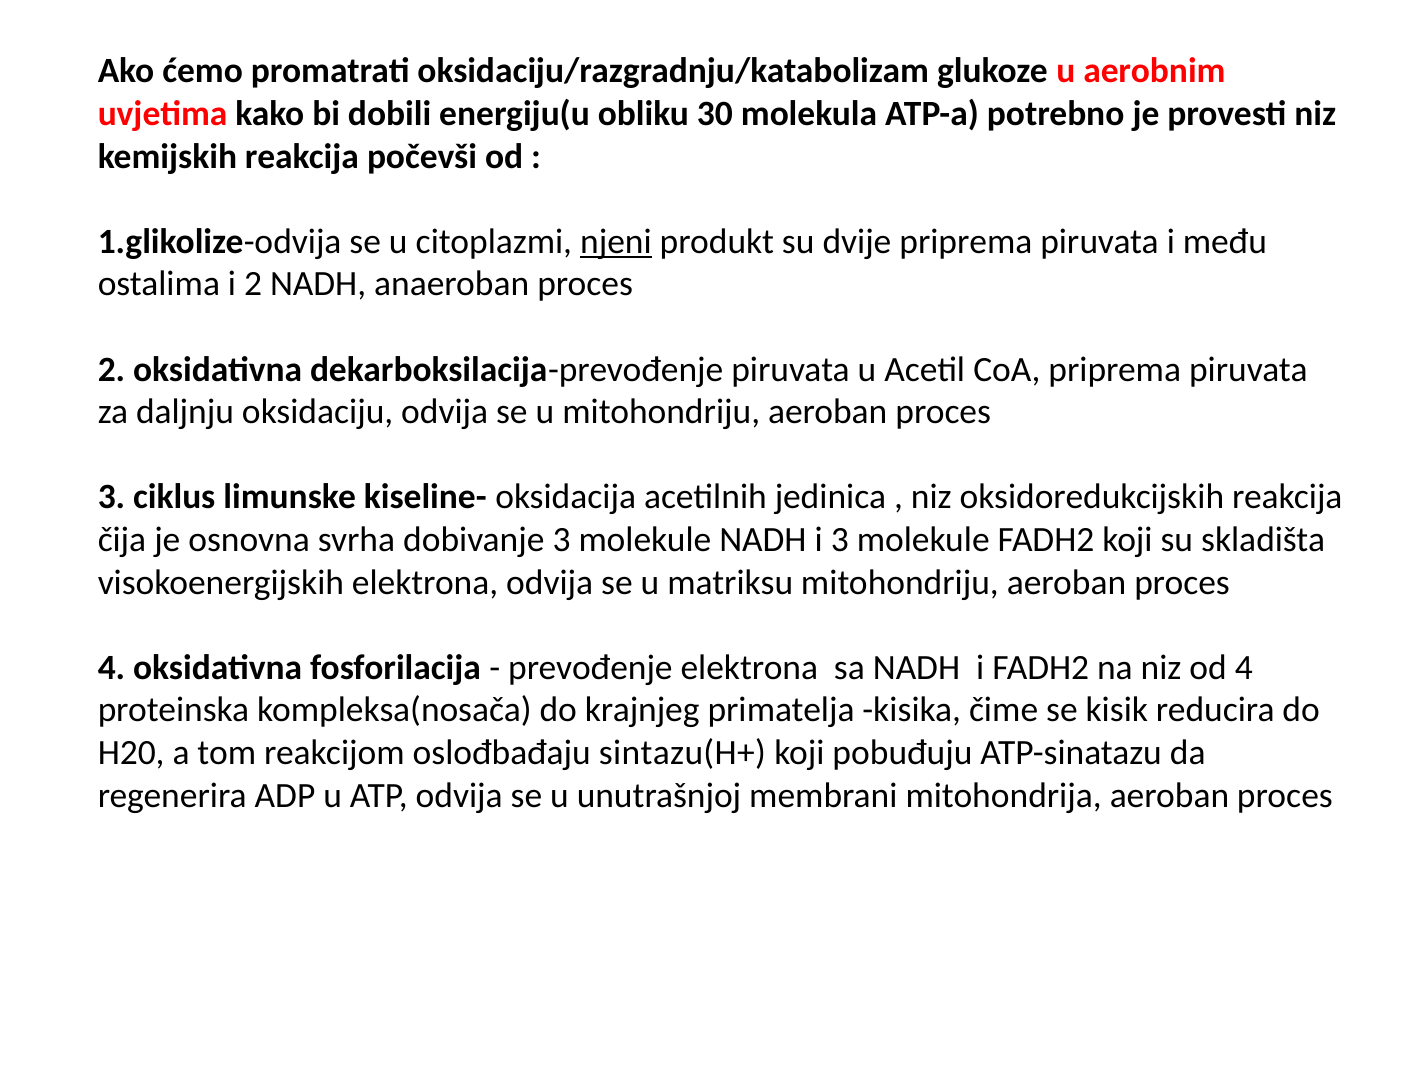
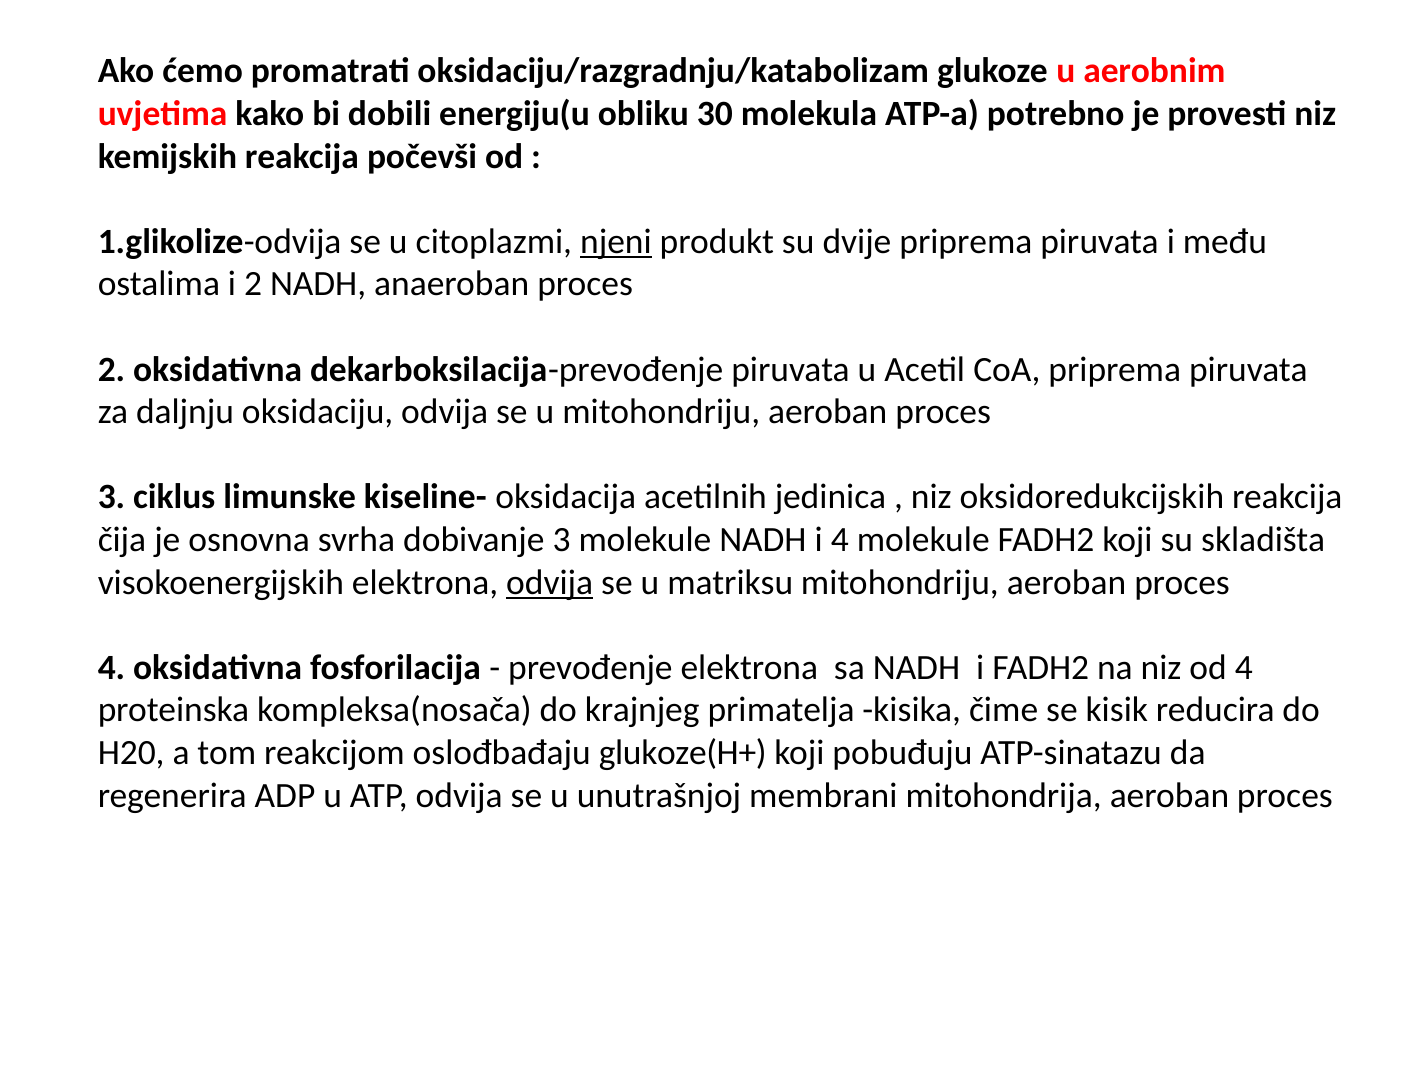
i 3: 3 -> 4 (840, 540)
odvija underline: none -> present (550, 582)
sintazu(H+: sintazu(H+ -> glukoze(H+ (683, 753)
